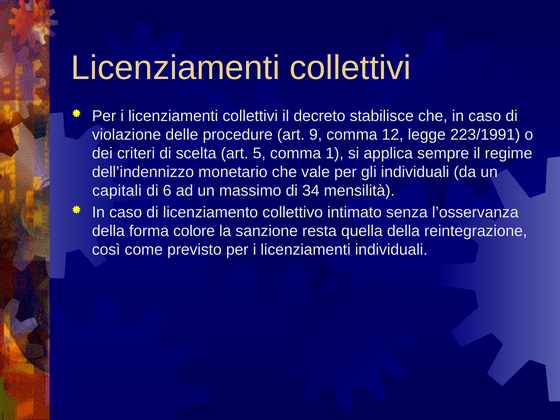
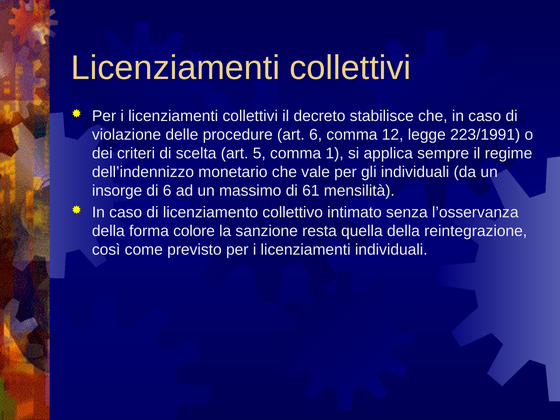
art 9: 9 -> 6 (316, 135)
capitali: capitali -> insorge (117, 191)
34: 34 -> 61 (311, 191)
